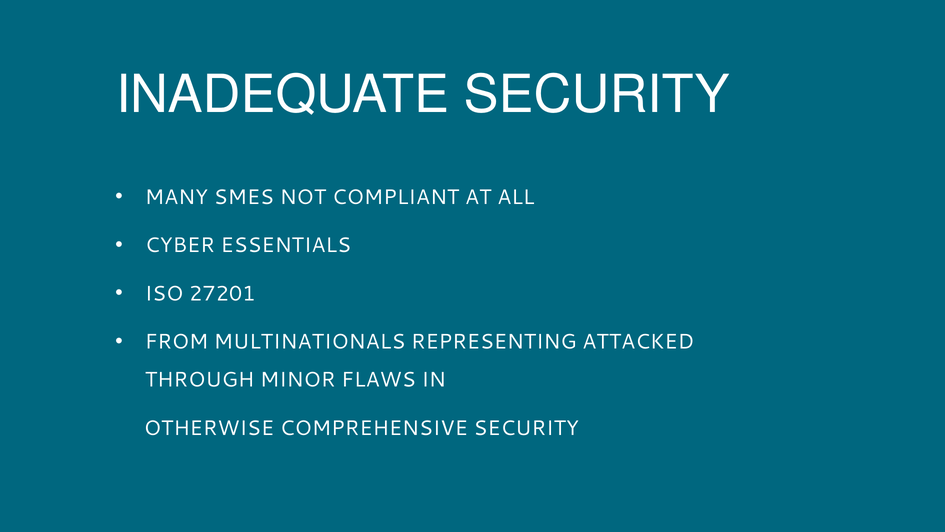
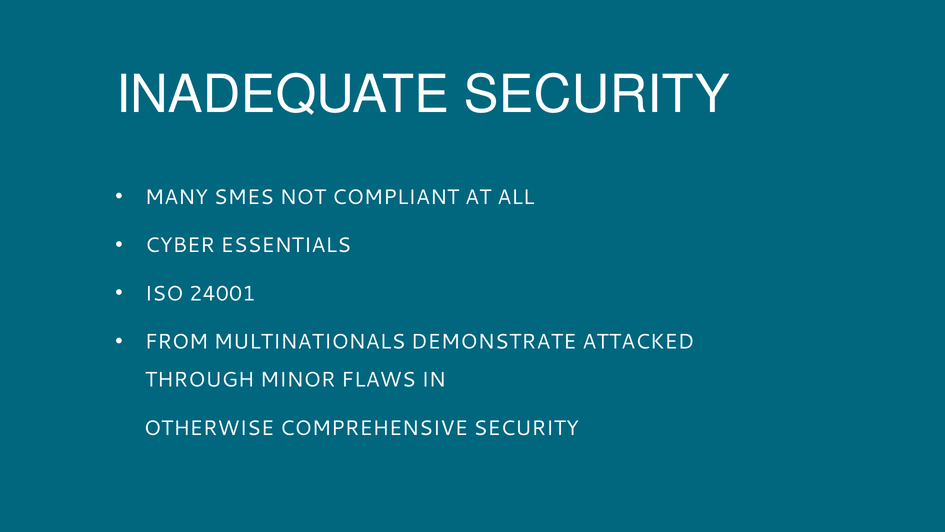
27201: 27201 -> 24001 (222, 294)
REPRESENTING: REPRESENTING -> DEMONSTRATE (494, 342)
